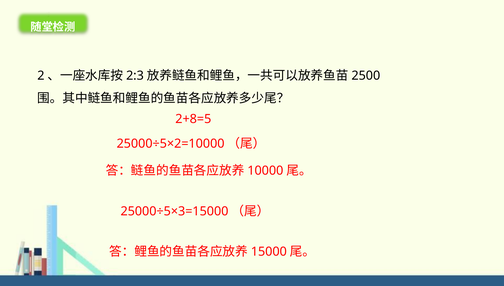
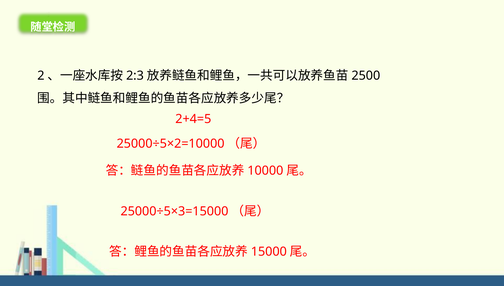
2+8=5: 2+8=5 -> 2+4=5 (193, 119)
